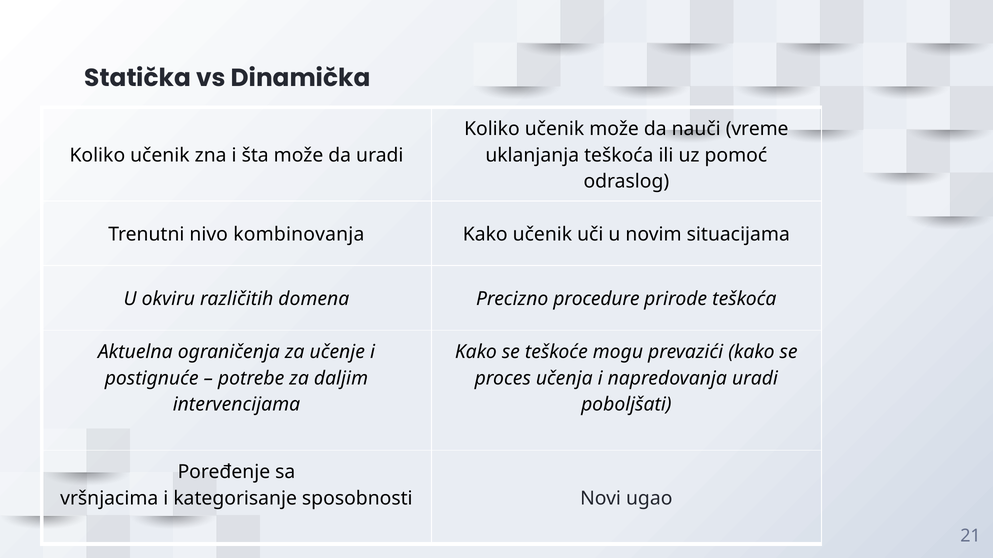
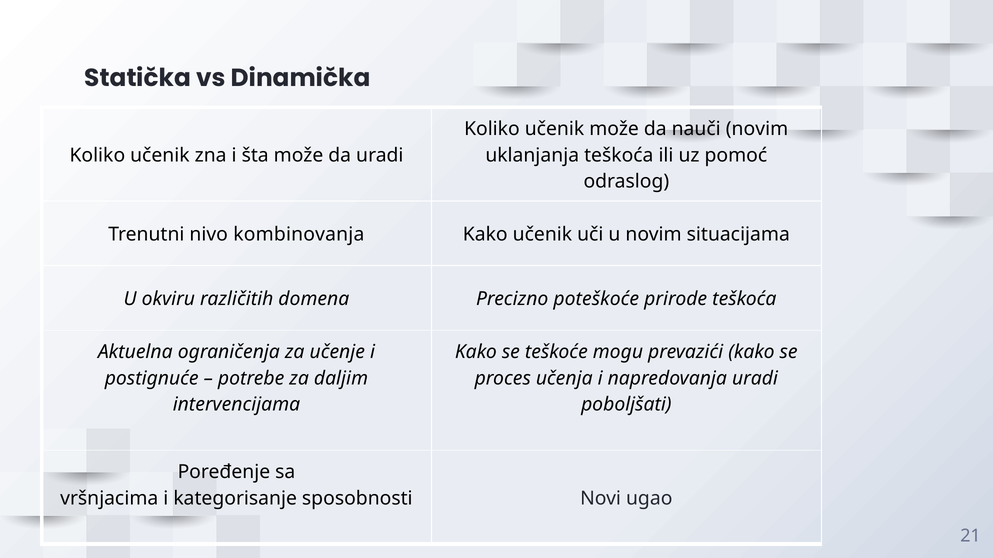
nauči vreme: vreme -> novim (757, 129)
procedure: procedure -> poteškoće (596, 299)
